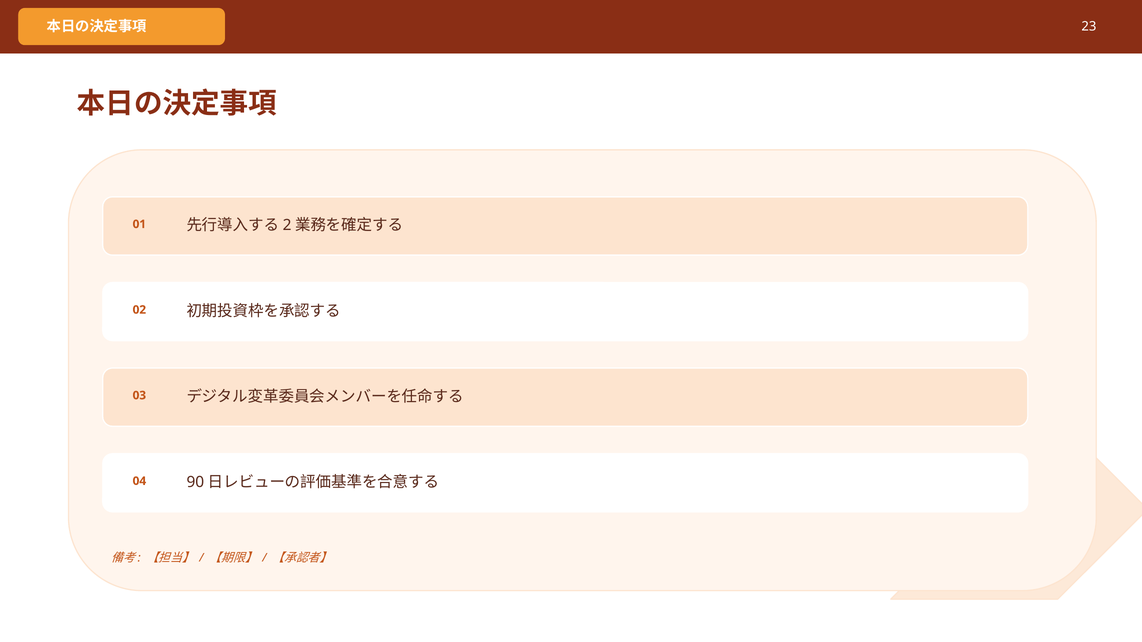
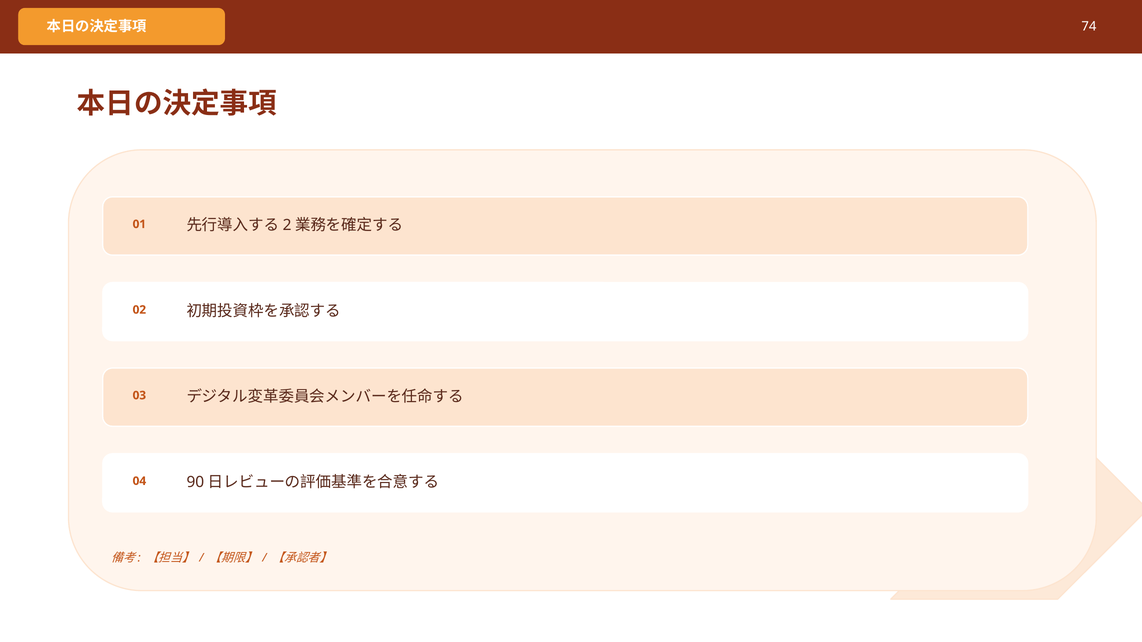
23: 23 -> 74 (1089, 27)
